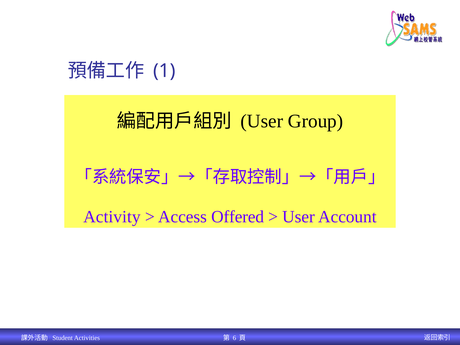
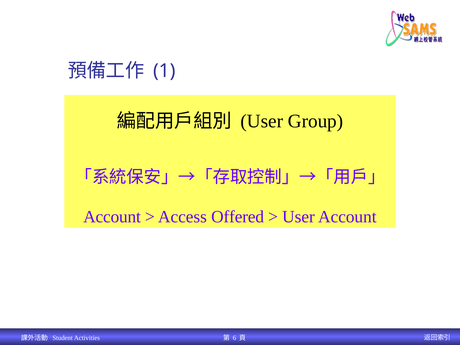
Activity: Activity -> Account (112, 217)
